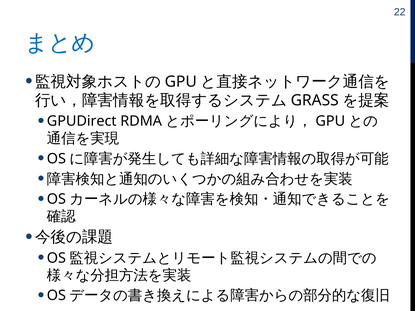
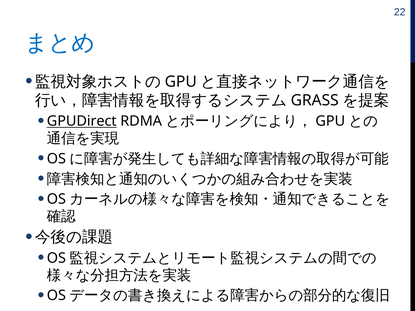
GPUDirect underline: none -> present (82, 121)
